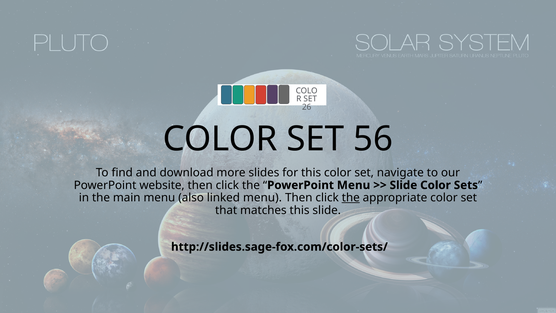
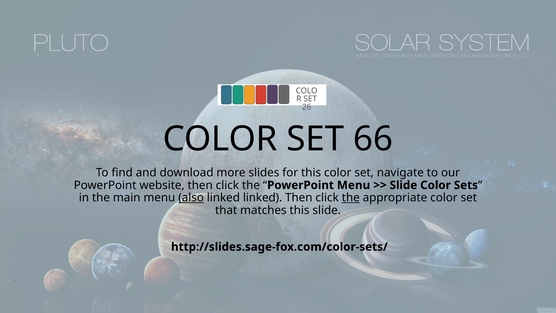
56: 56 -> 66 (373, 139)
also underline: none -> present (191, 198)
linked menu: menu -> linked (263, 198)
